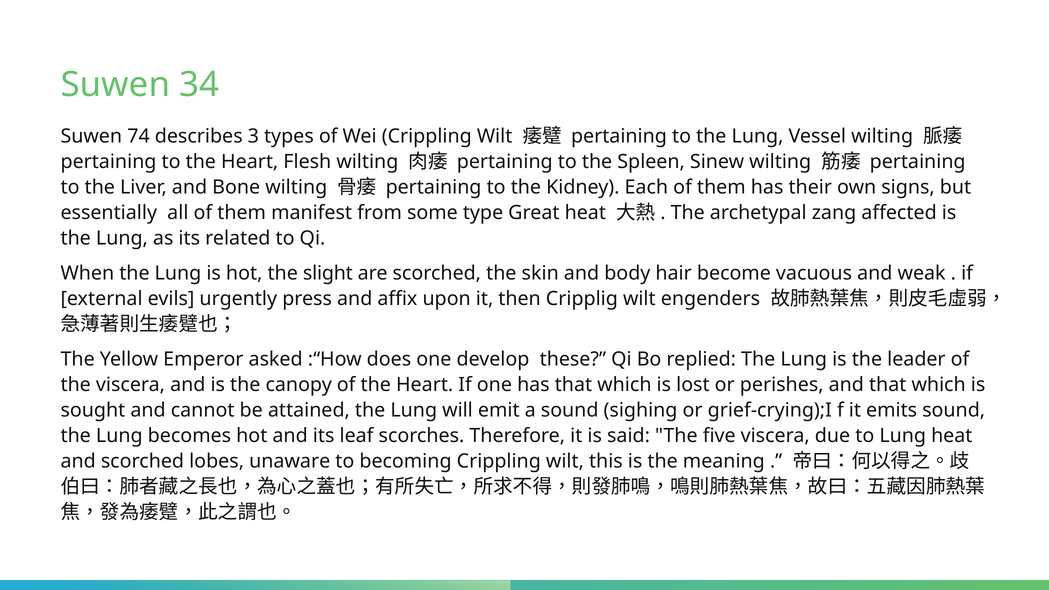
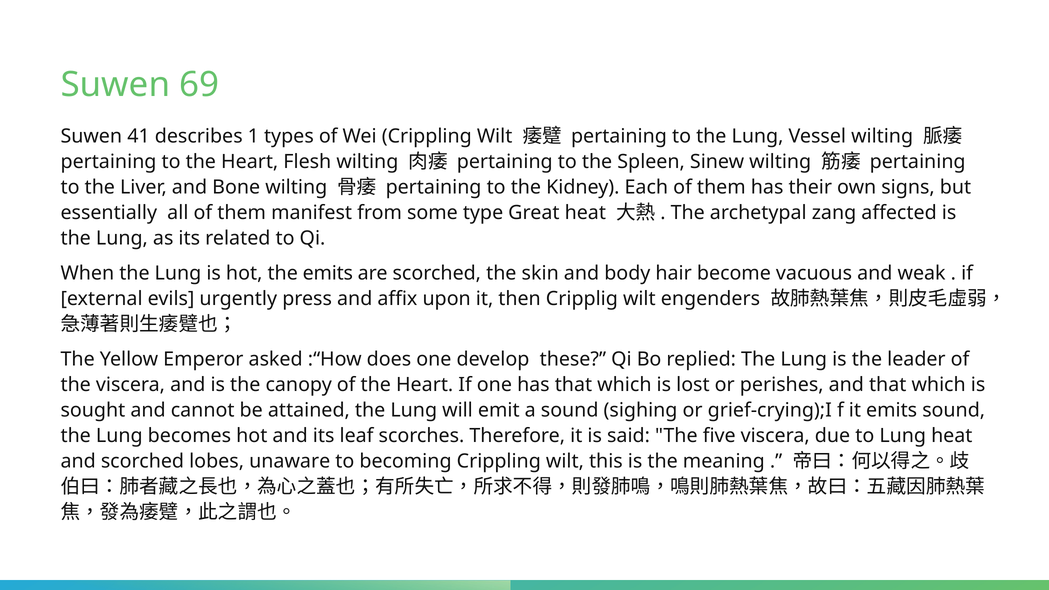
34: 34 -> 69 (199, 85)
74: 74 -> 41 (139, 136)
3: 3 -> 1 (253, 136)
the slight: slight -> emits (328, 273)
